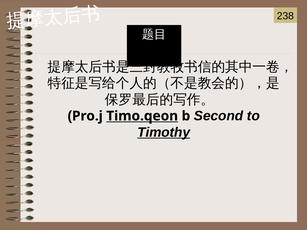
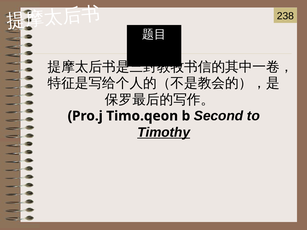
Timo.qeon underline: present -> none (142, 116)
